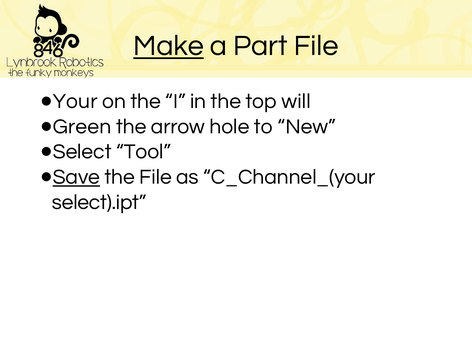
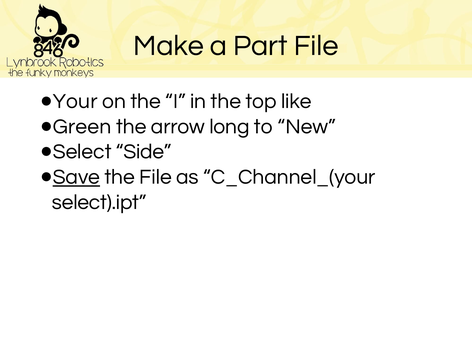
Make underline: present -> none (169, 46)
will: will -> like (296, 101)
hole: hole -> long (229, 127)
Tool: Tool -> Side (144, 152)
